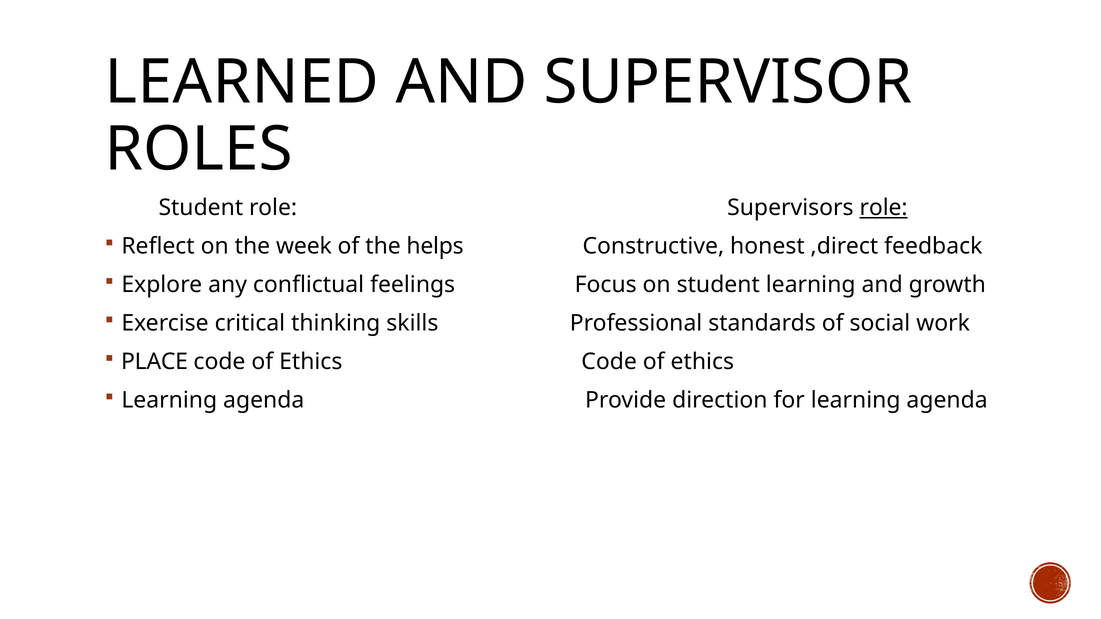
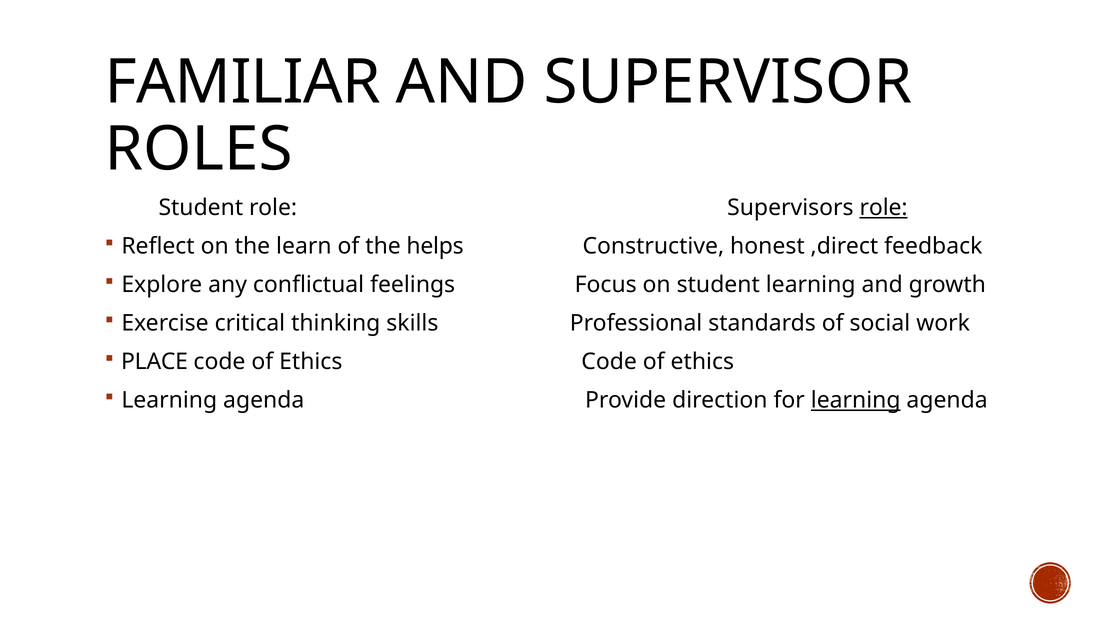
LEARNED: LEARNED -> FAMILIAR (243, 83)
week: week -> learn (304, 246)
learning underline: none -> present (856, 401)
